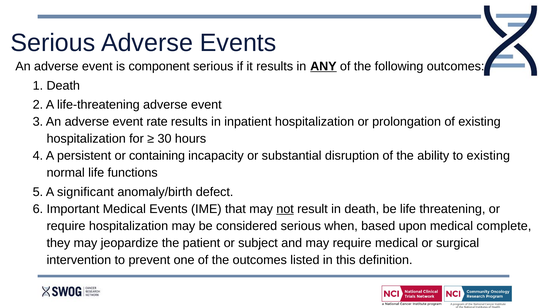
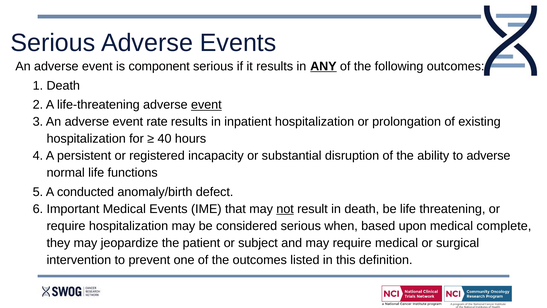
event underline: none -> present (206, 105)
30: 30 -> 40 (165, 139)
containing: containing -> registered (157, 156)
to existing: existing -> adverse (488, 156)
significant: significant -> conducted (86, 192)
